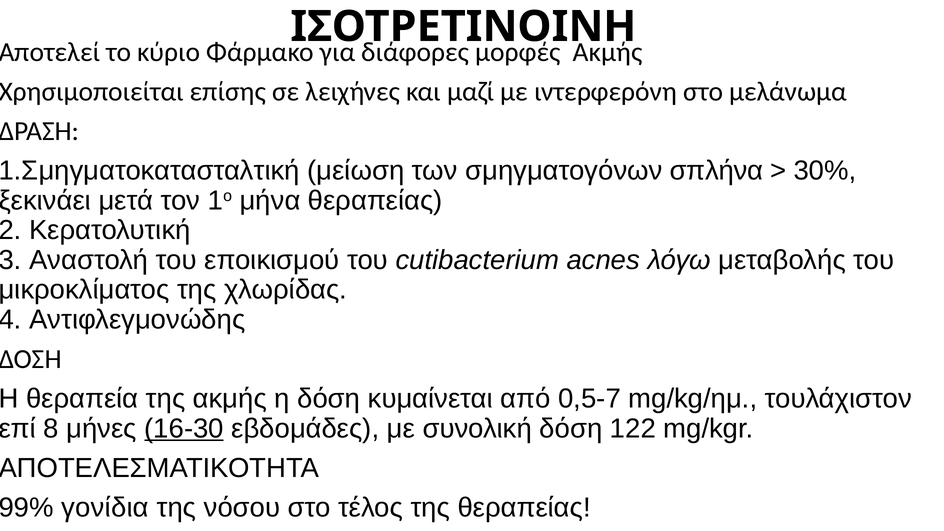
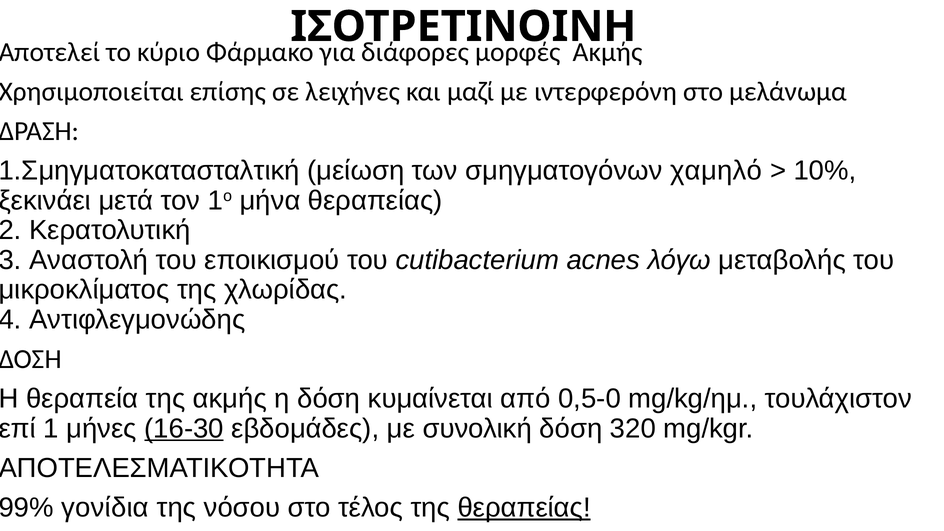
σπλήνα: σπλήνα -> χαμηλό (716, 171)
30%: 30% -> 10% (825, 171)
0,5-7: 0,5-7 -> 0,5-0 (590, 399)
8: 8 -> 1 (51, 428)
122: 122 -> 320 (633, 428)
θεραπείας underline: none -> present (524, 508)
